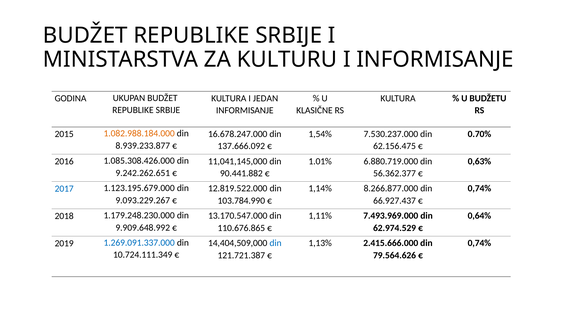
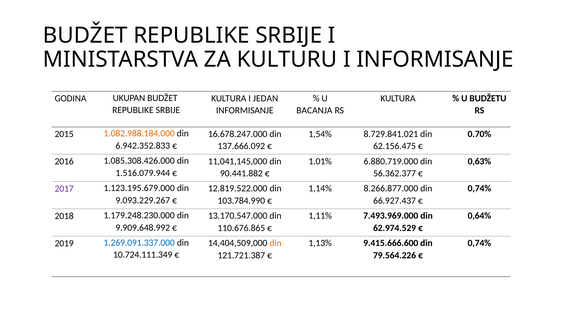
KLASIČNE: KLASIČNE -> BACANJA (314, 110)
7.530.237.000: 7.530.237.000 -> 8.729.841.021 (391, 134)
8.939.233.877: 8.939.233.877 -> 6.942.352.833 (143, 145)
9.242.262.651: 9.242.262.651 -> 1.516.079.944 (143, 173)
2017 colour: blue -> purple (64, 188)
din colour: blue -> orange (276, 243)
2.415.666.000: 2.415.666.000 -> 9.415.666.600 (391, 243)
79.564.626: 79.564.626 -> 79.564.226 (395, 255)
